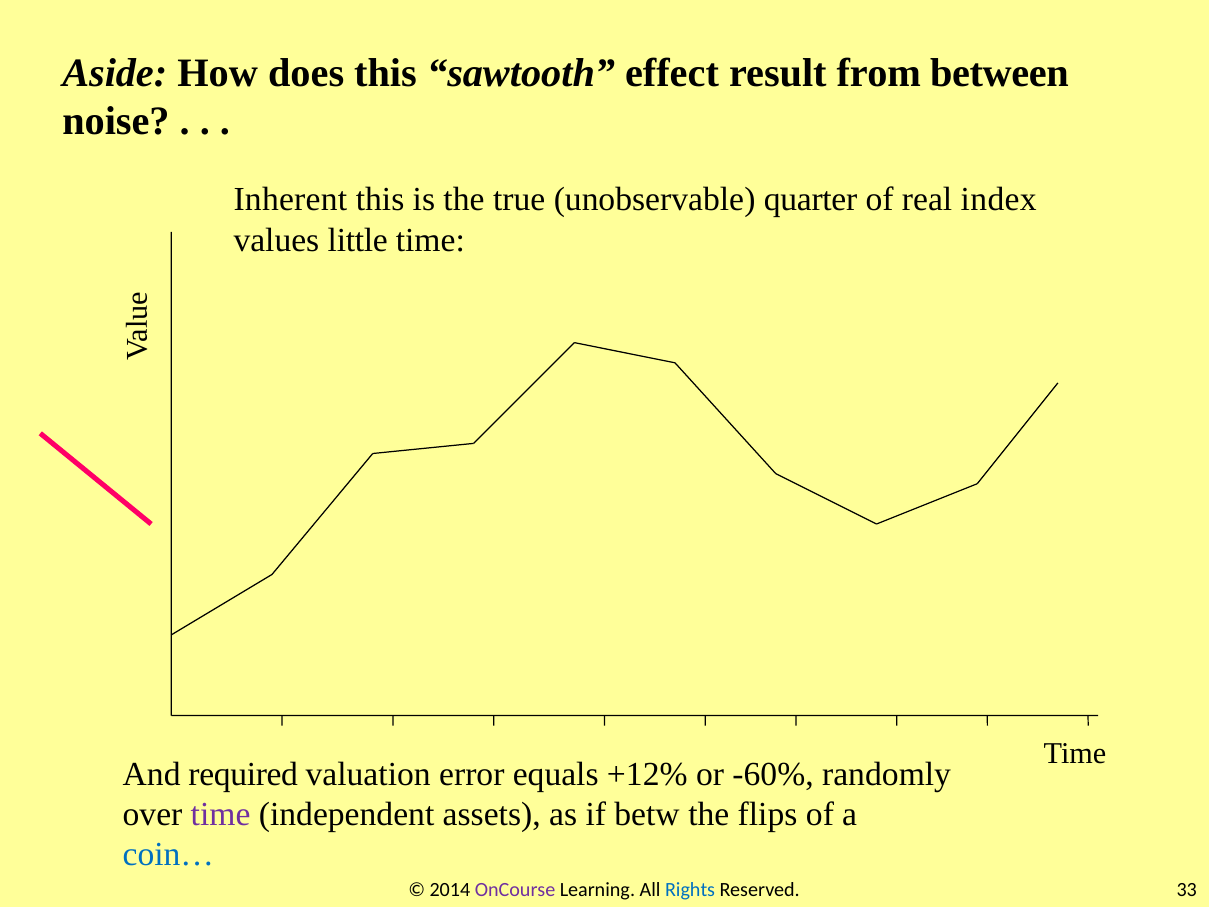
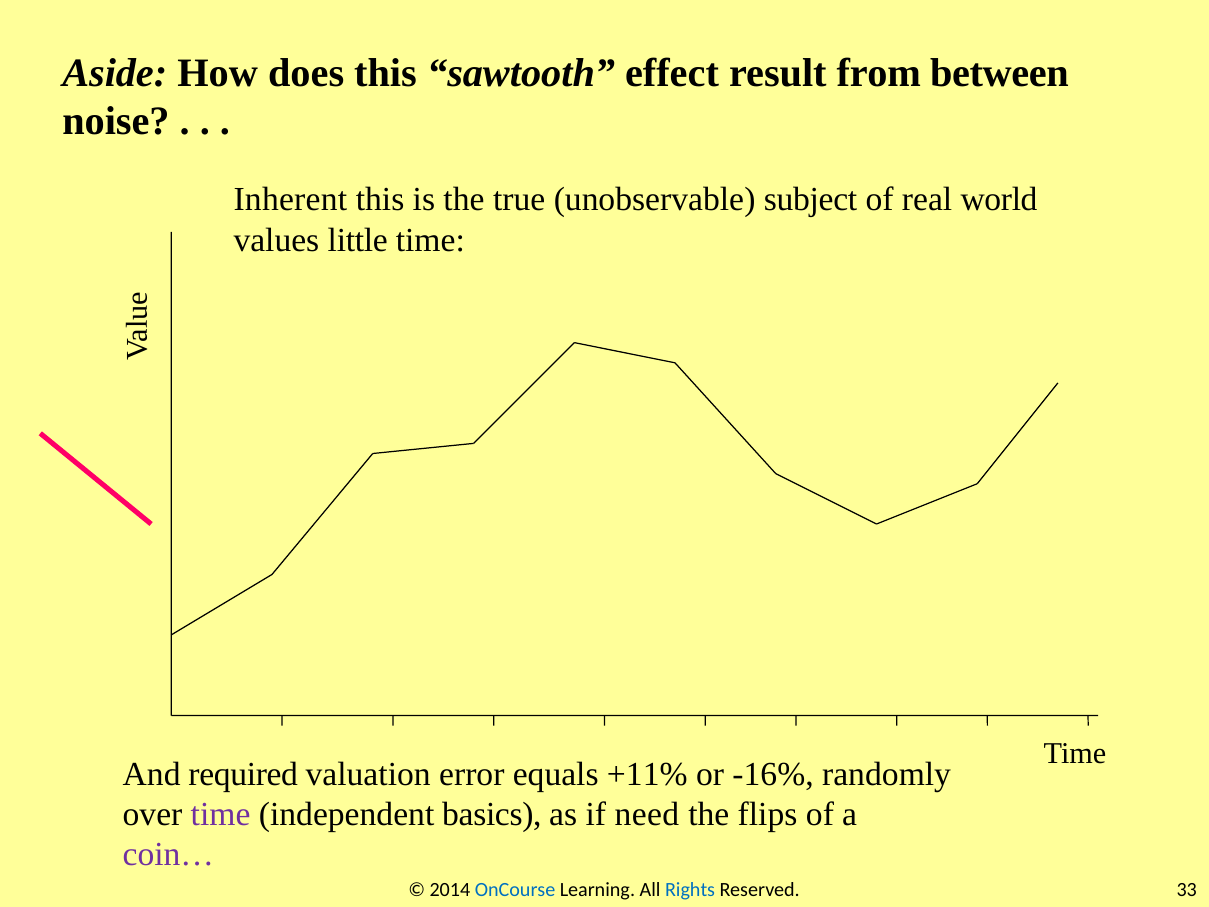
quarter: quarter -> subject (811, 200)
index: index -> world (999, 200)
+12%: +12% -> +11% (647, 774)
-60%: -60% -> -16% (773, 774)
assets: assets -> basics (492, 814)
betw: betw -> need (647, 814)
coin… colour: blue -> purple (168, 855)
OnCourse colour: purple -> blue (515, 890)
